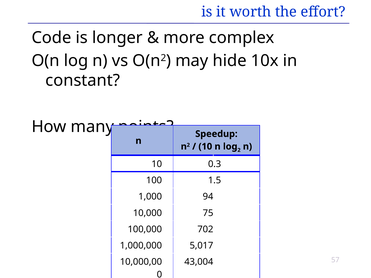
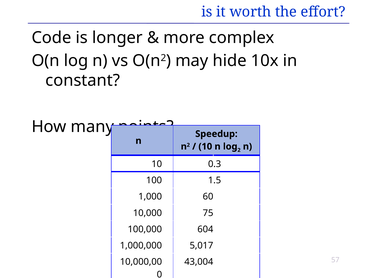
94: 94 -> 60 (208, 197)
702: 702 -> 604 (205, 229)
